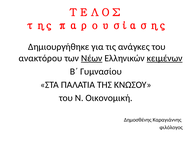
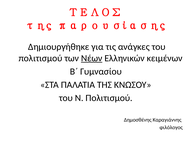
ανακτόρου: ανακτόρου -> πολιτισμού (40, 58)
κειμένων underline: present -> none (165, 58)
Ν Οικονομική: Οικονομική -> Πολιτισμού (109, 98)
